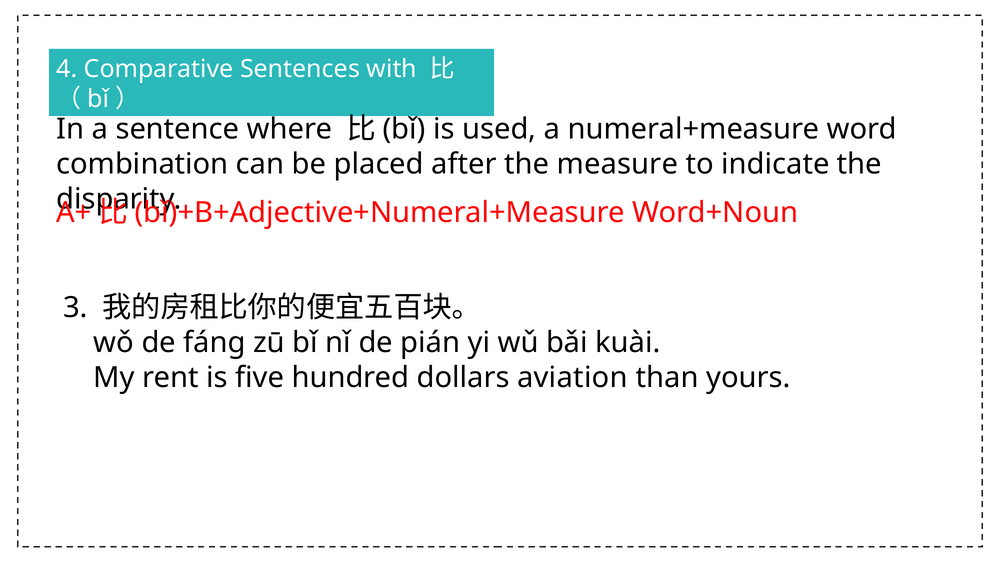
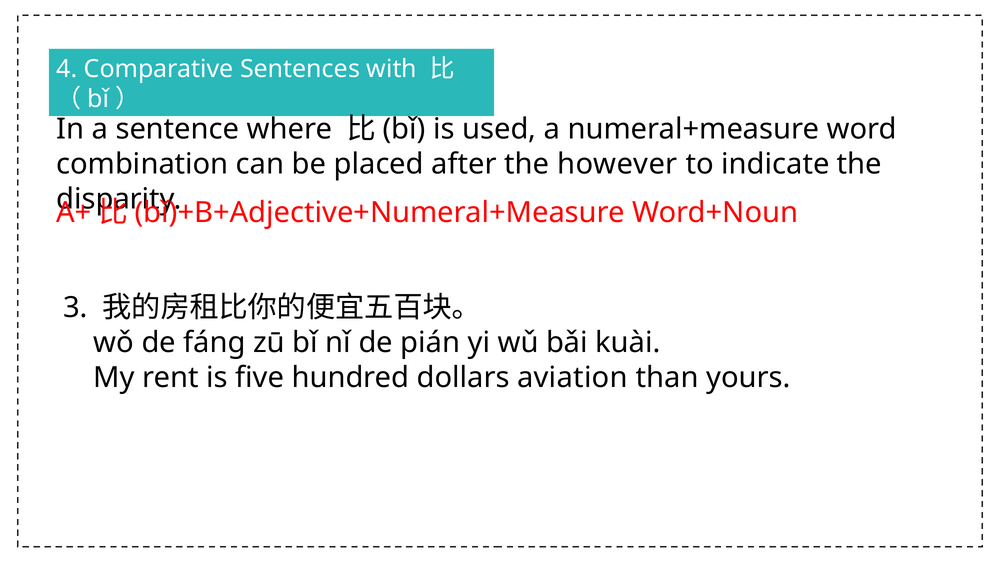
measure: measure -> however (617, 164)
